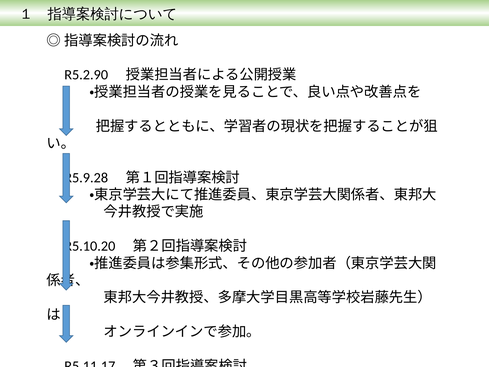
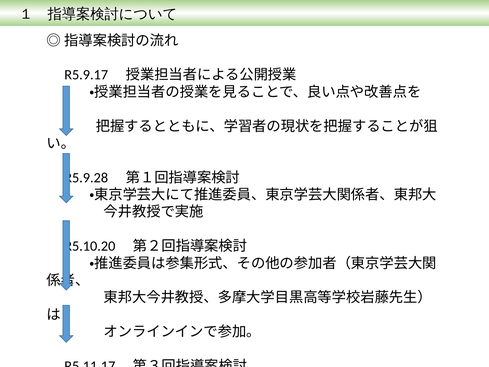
R5.2.90: R5.2.90 -> R5.9.17 (86, 75)
